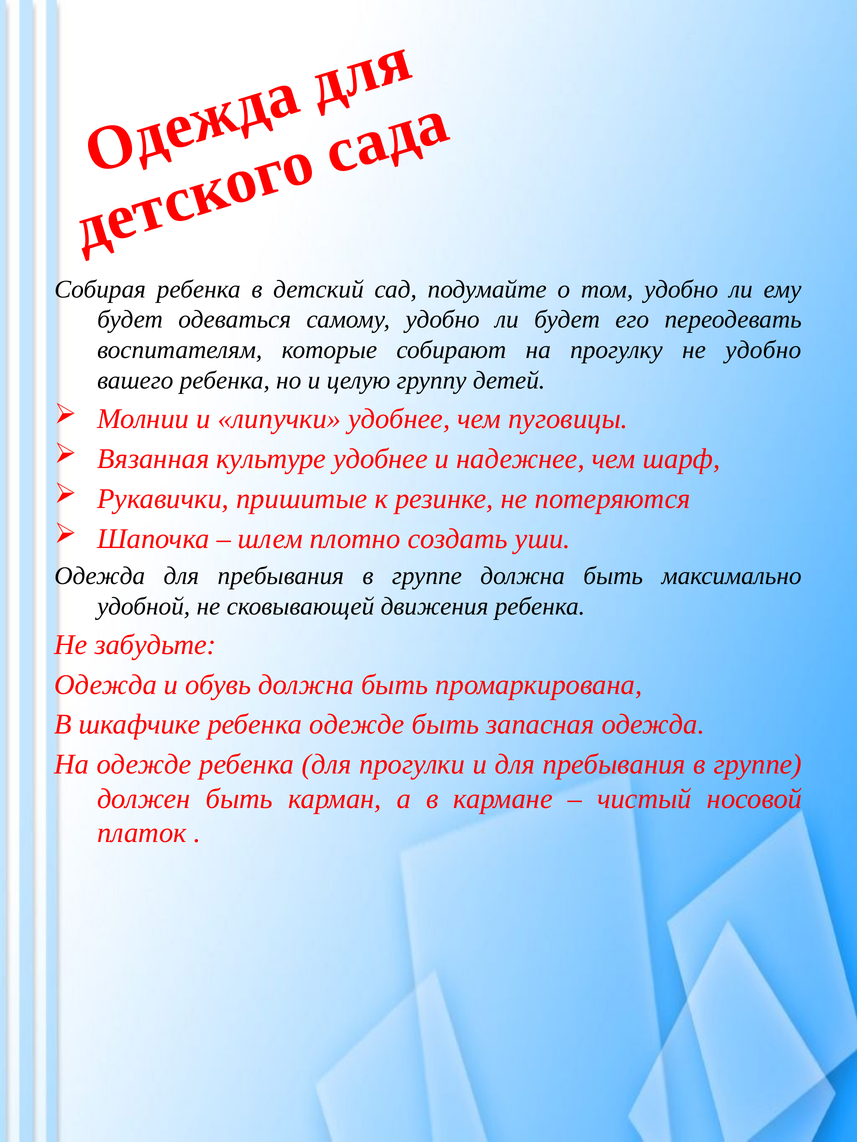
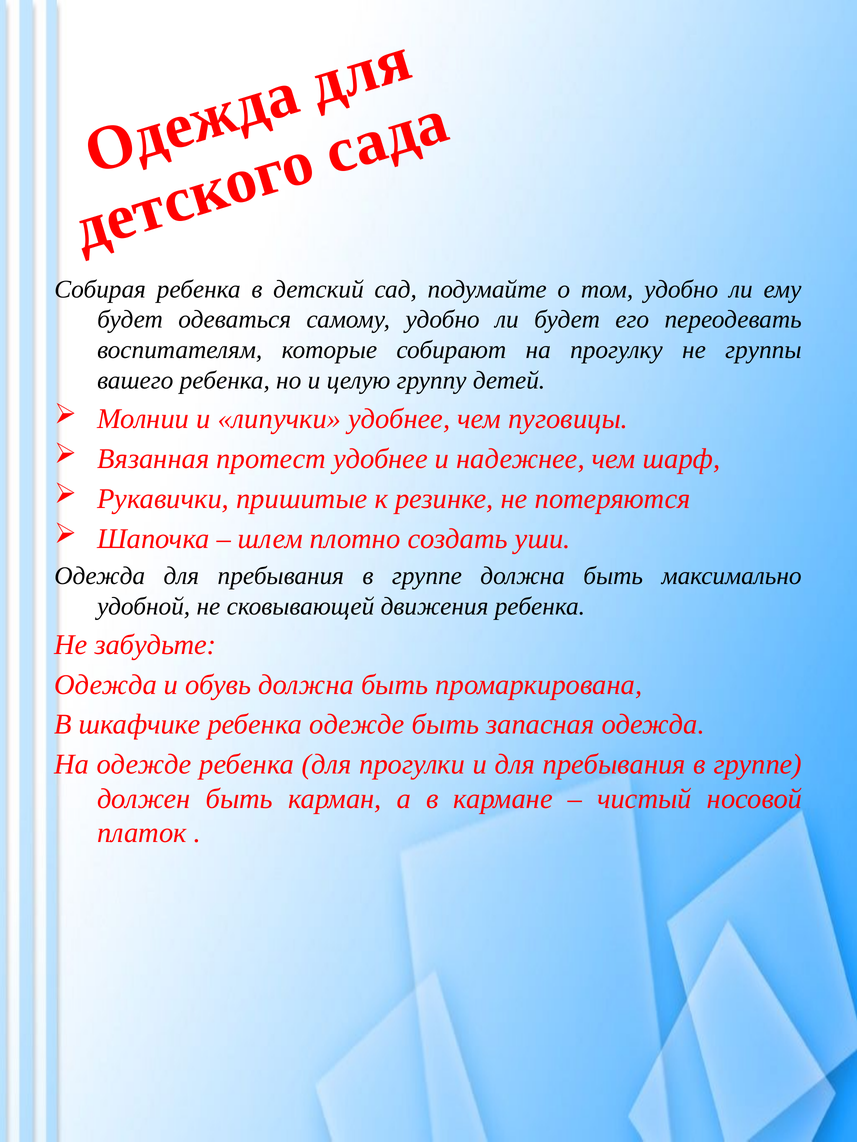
не удобно: удобно -> группы (763, 350)
культуре: культуре -> протест (271, 459)
